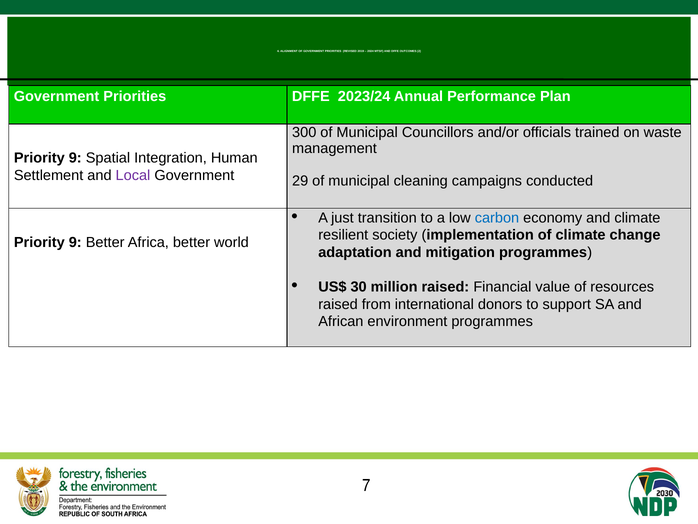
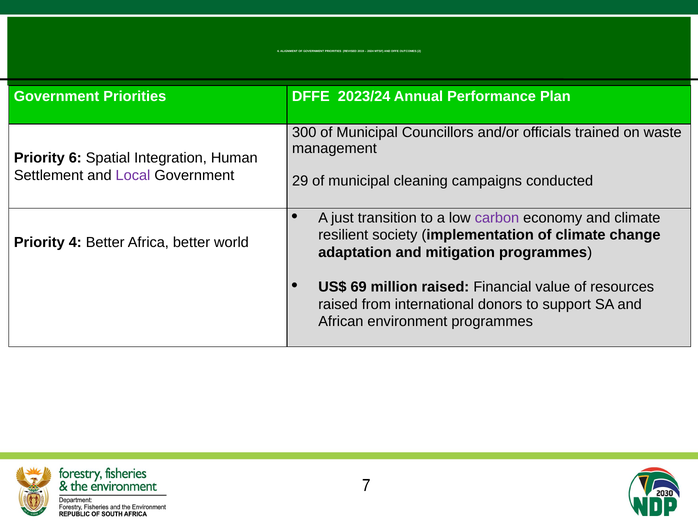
9: 9 -> 6 (75, 158)
carbon colour: blue -> purple (497, 218)
9: 9 -> 4 (75, 242)
30: 30 -> 69 (359, 287)
